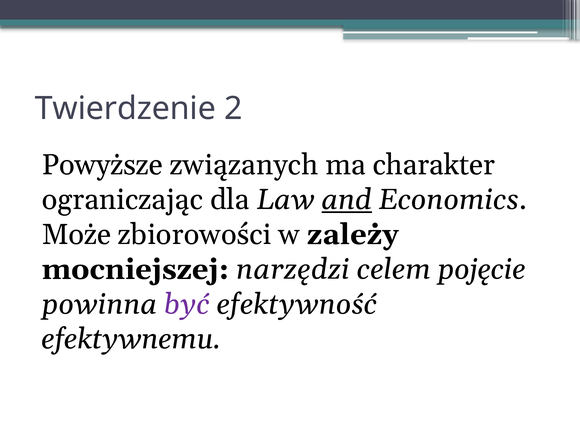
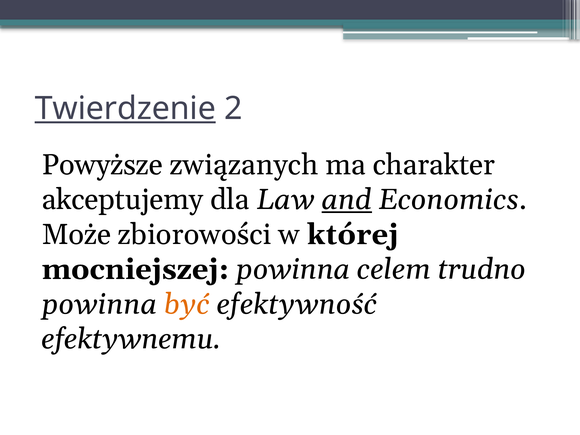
Twierdzenie underline: none -> present (125, 109)
ograniczając: ograniczając -> akceptujemy (122, 200)
zależy: zależy -> której (353, 235)
mocniejszej narzędzi: narzędzi -> powinna (293, 269)
pojęcie: pojęcie -> trudno (482, 269)
być colour: purple -> orange (187, 304)
